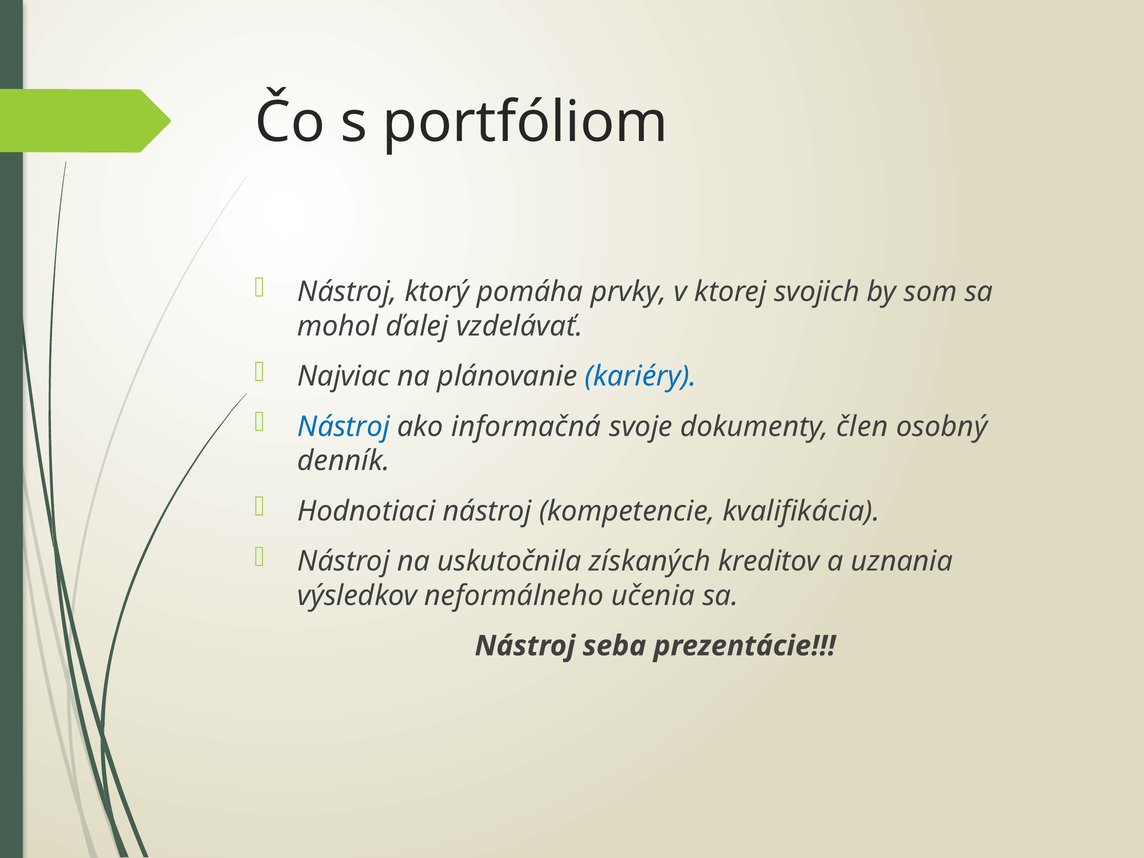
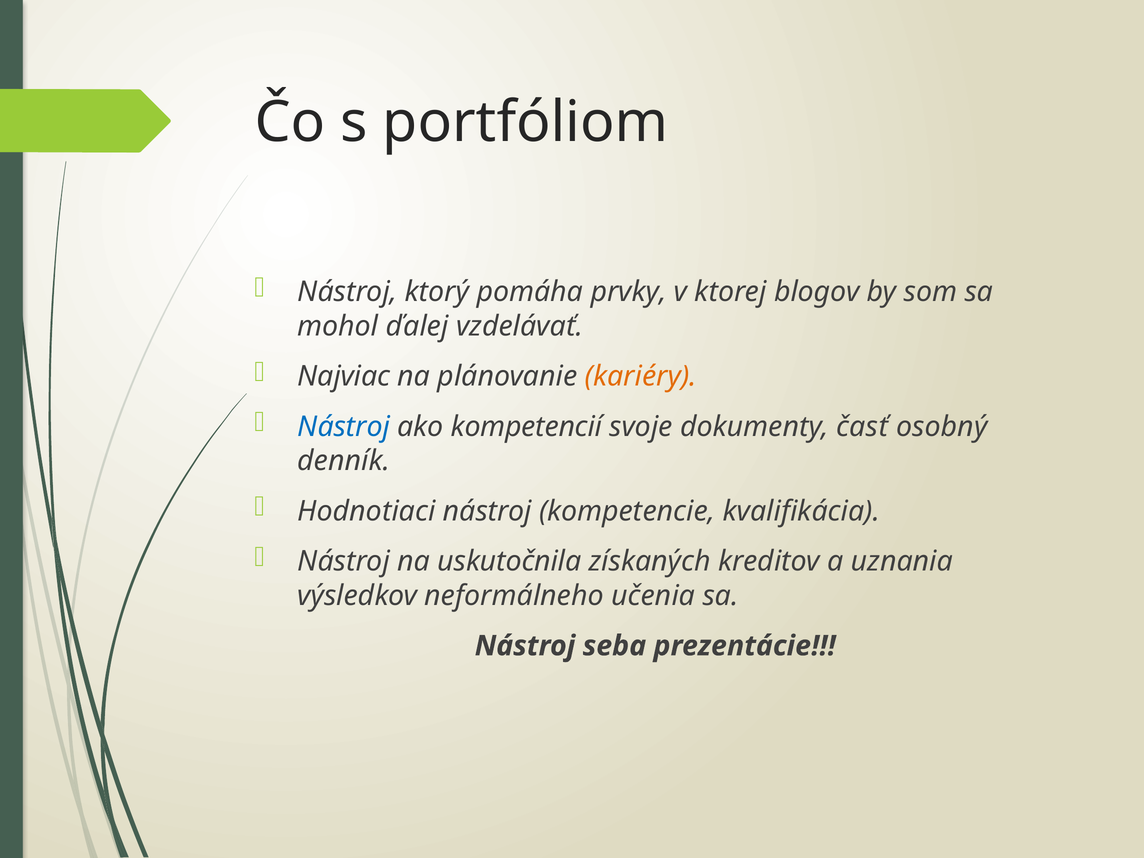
svojich: svojich -> blogov (817, 292)
kariéry colour: blue -> orange (641, 376)
informačná: informačná -> kompetencií (526, 427)
člen: člen -> časť (862, 427)
